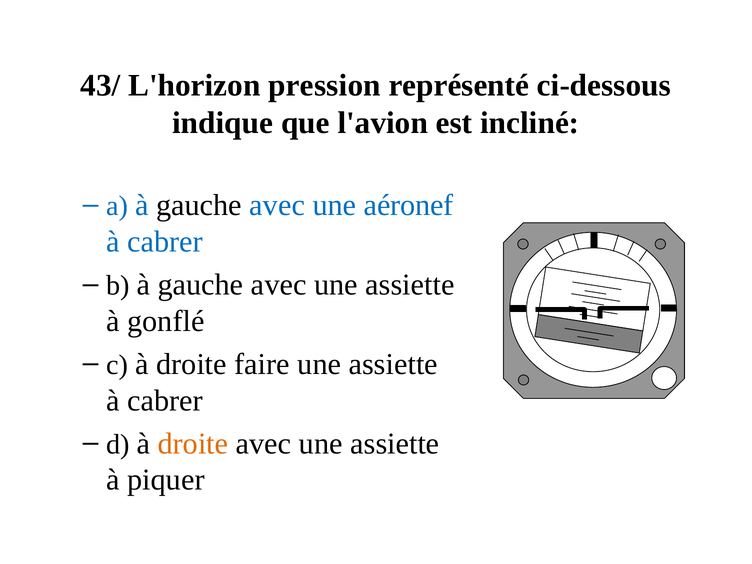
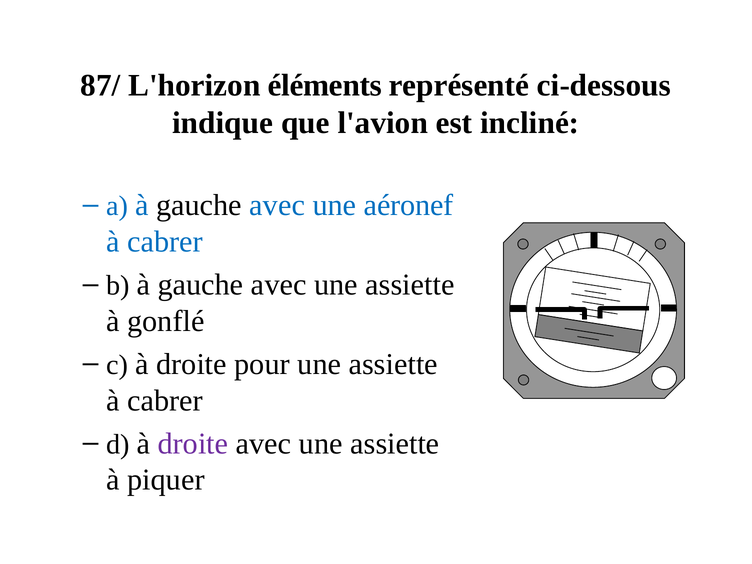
43/: 43/ -> 87/ (100, 85)
pression: pression -> éléments (325, 85)
faire: faire -> pour (262, 364)
droite colour: orange -> purple (193, 444)
